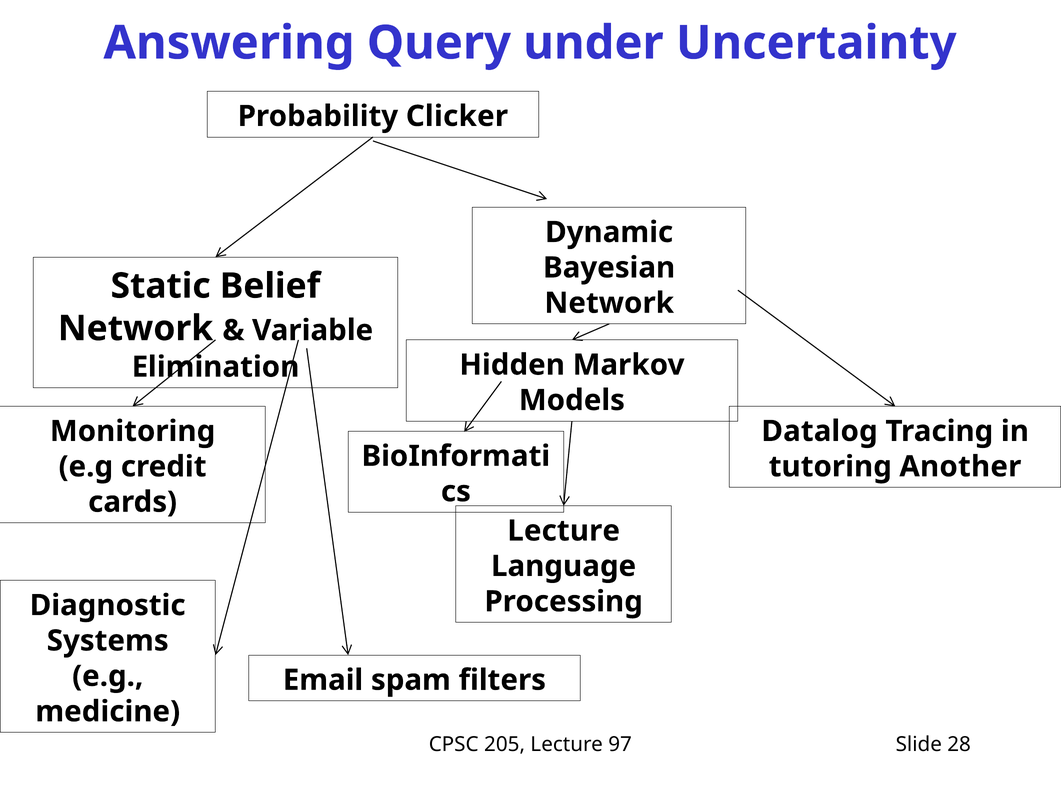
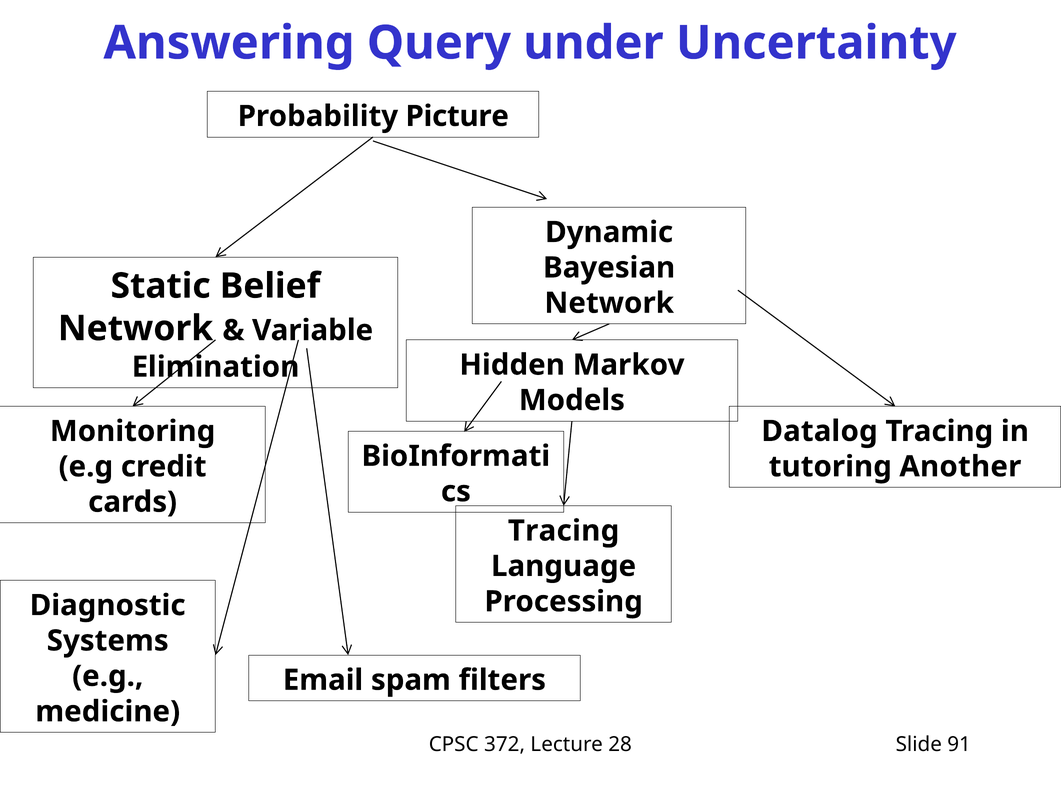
Clicker: Clicker -> Picture (457, 116)
Lecture: Lecture -> Tracing (564, 531)
205: 205 -> 372 (505, 744)
97: 97 -> 28 (620, 744)
28: 28 -> 91 (959, 744)
